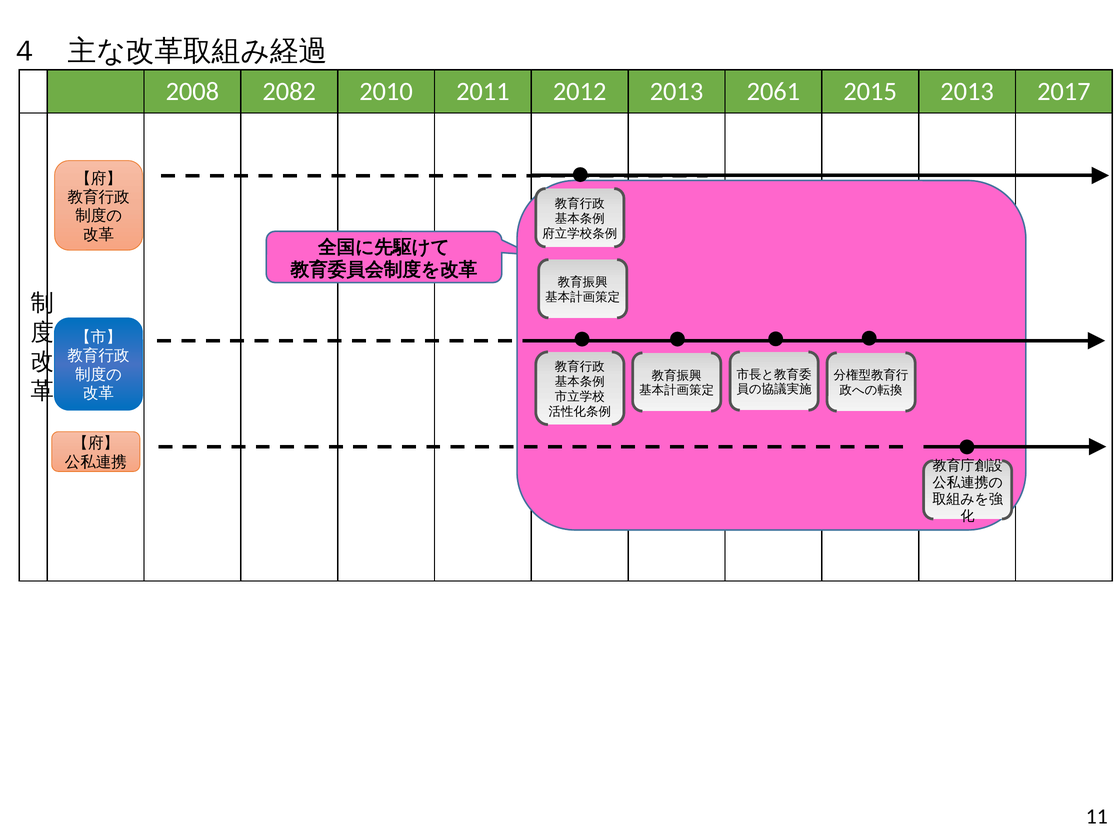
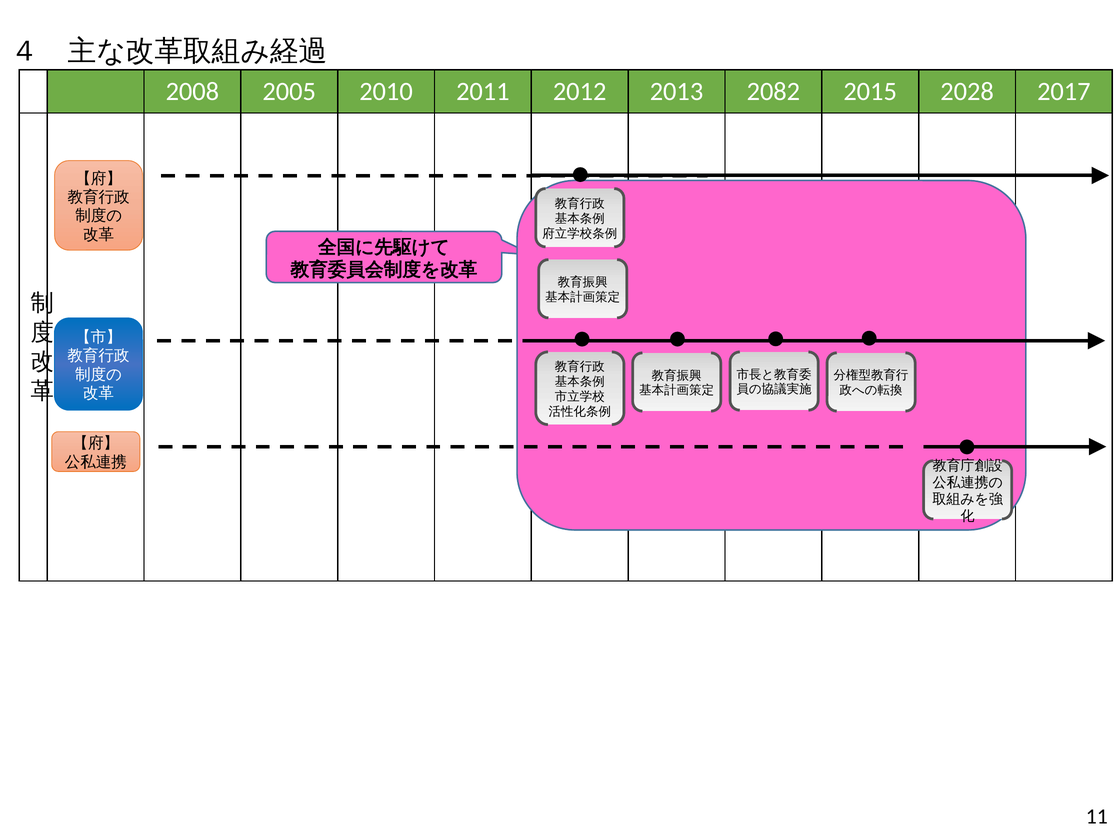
2082: 2082 -> 2005 (289, 92)
2061: 2061 -> 2082 (773, 92)
2015 2013: 2013 -> 2028 (967, 92)
